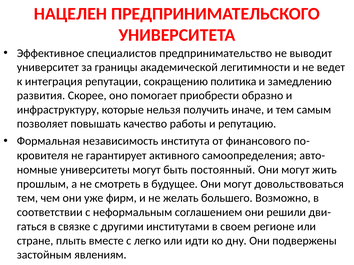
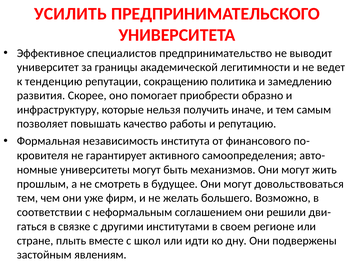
НАЦЕЛЕН: НАЦЕЛЕН -> УСИЛИТЬ (70, 14)
интеграция: интеграция -> тенденцию (54, 82)
постоянный: постоянный -> механизмов (223, 170)
легко: легко -> школ (147, 241)
